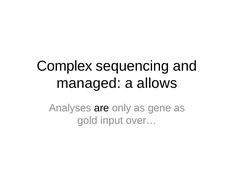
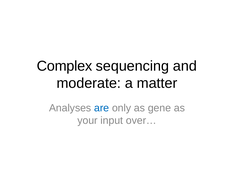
managed: managed -> moderate (89, 83)
allows: allows -> matter (157, 83)
are colour: black -> blue (102, 108)
gold: gold -> your (87, 120)
